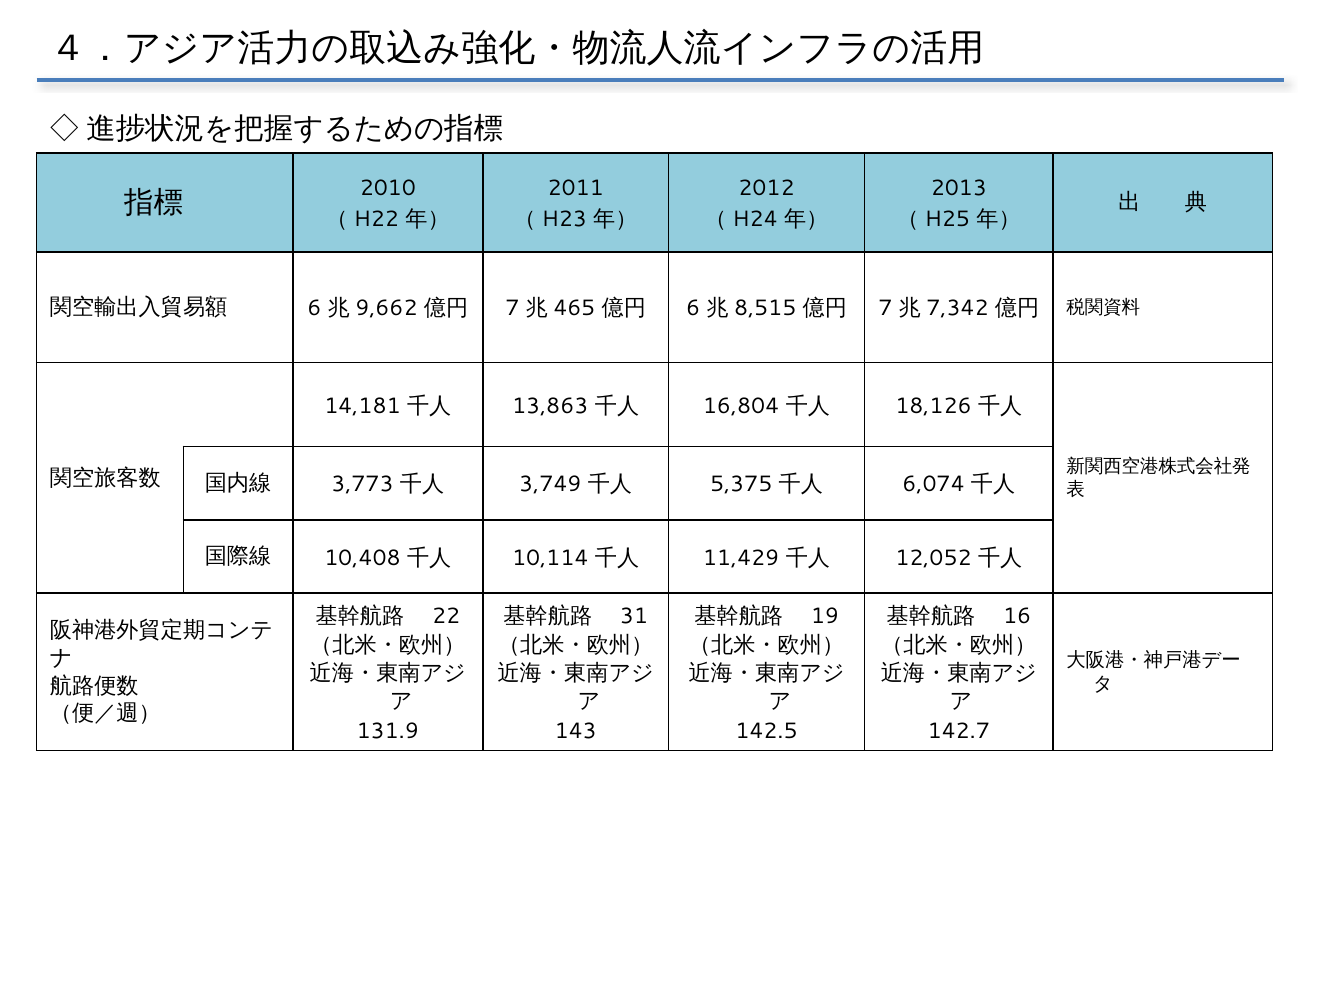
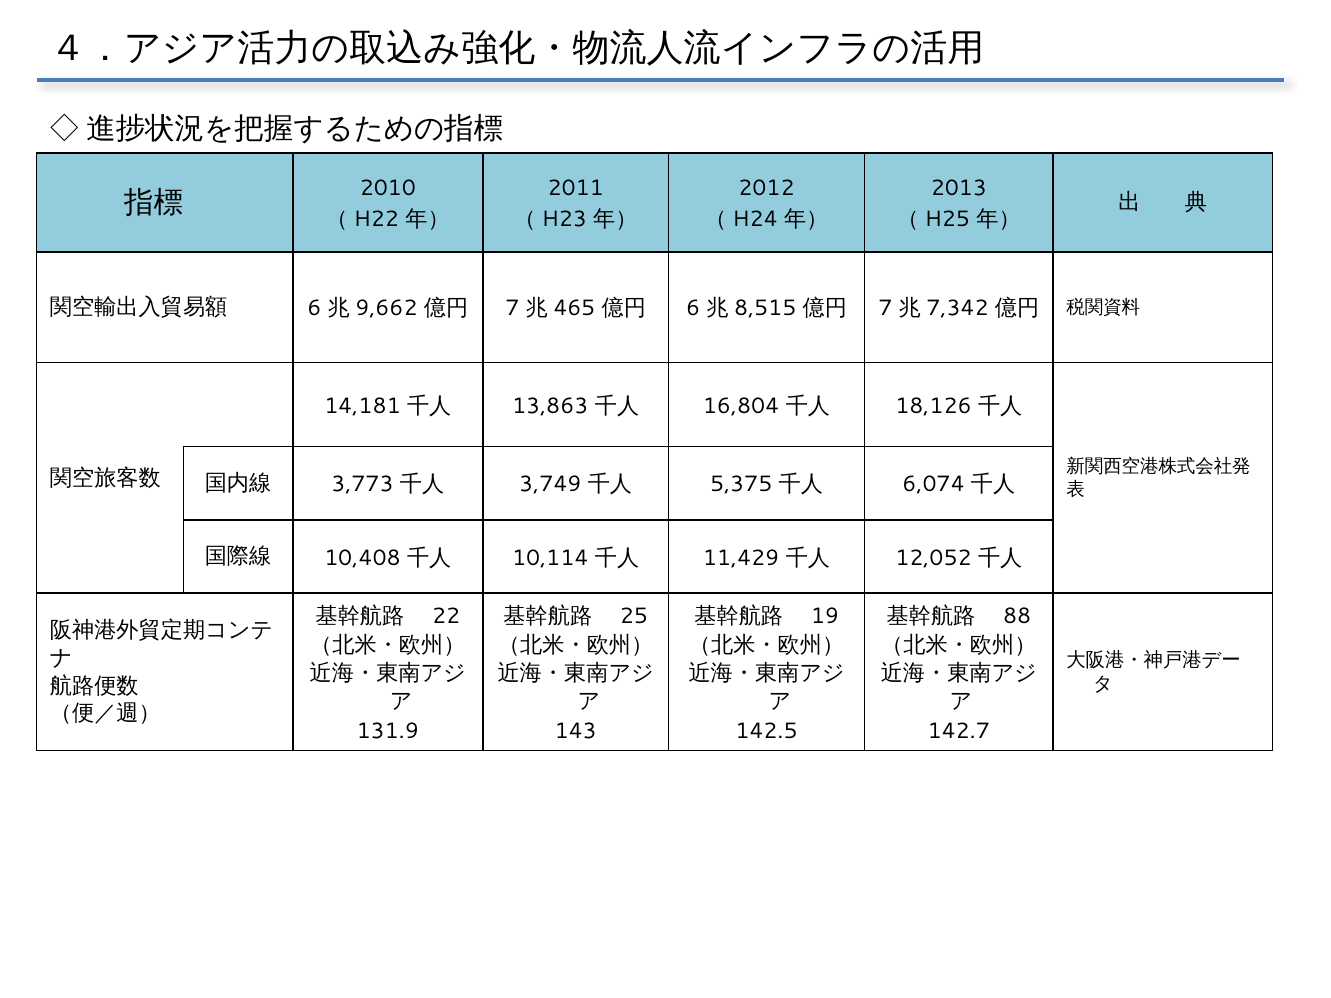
31: 31 -> 25 (634, 617)
16: 16 -> 88 (1017, 617)
